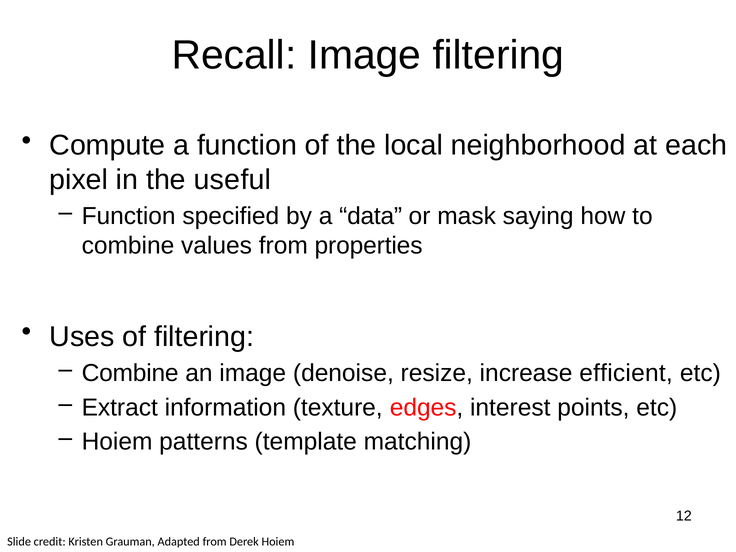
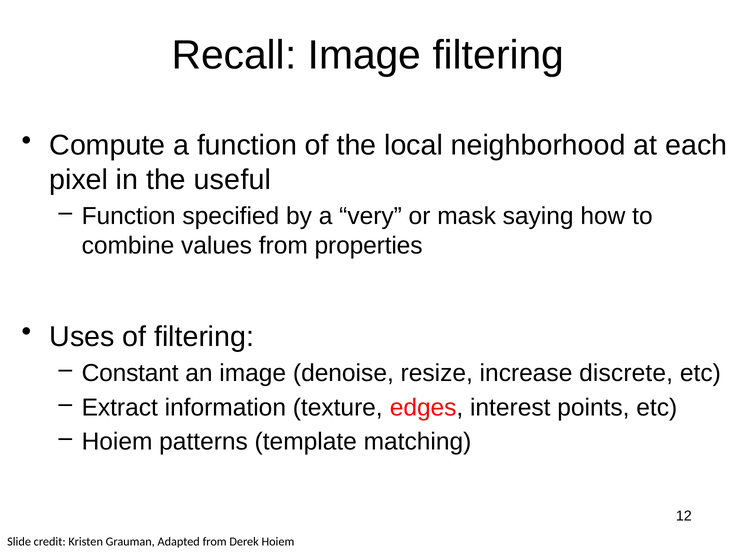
data: data -> very (371, 216)
Combine: Combine -> Constant (130, 373)
efficient: efficient -> discrete (626, 373)
